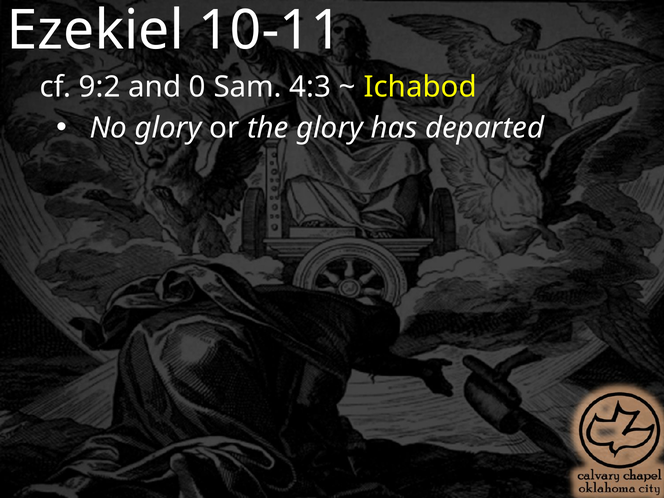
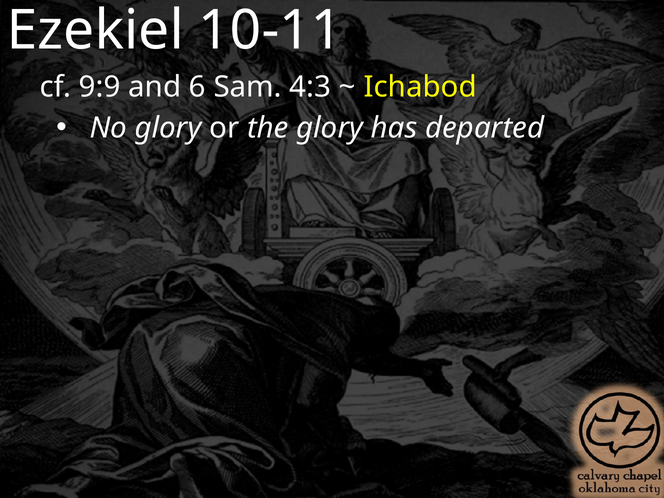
9:2: 9:2 -> 9:9 (100, 87)
0: 0 -> 6 (197, 87)
